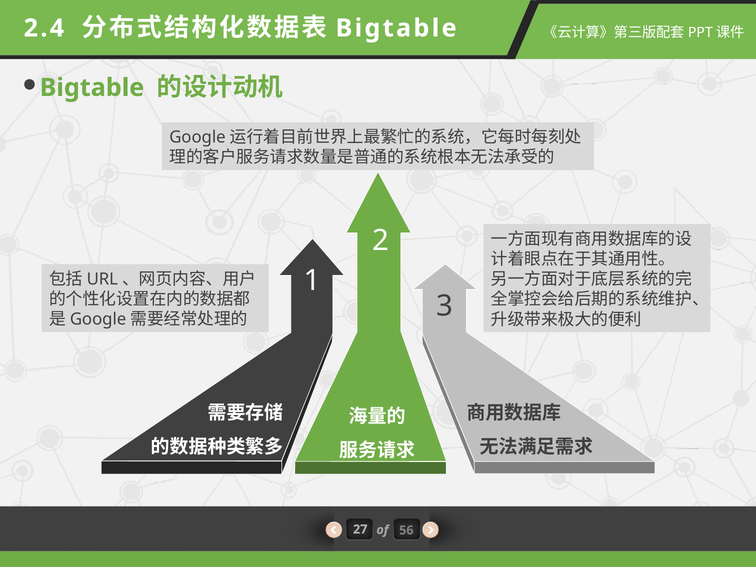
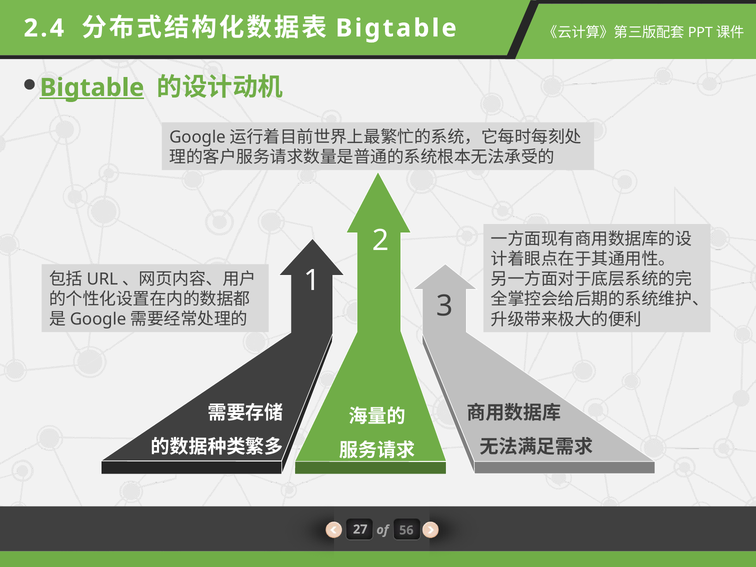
Bigtable underline: none -> present (92, 88)
